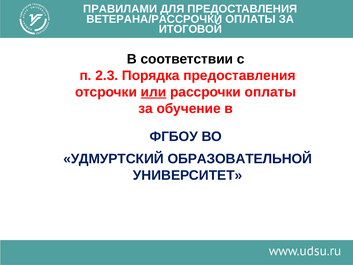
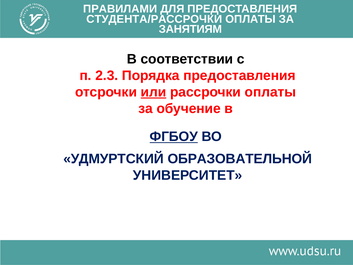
ВЕТЕРАНА/РАССРОЧКИ: ВЕТЕРАНА/РАССРОЧКИ -> СТУДЕНТА/РАССРОЧКИ (154, 19)
ИТОГОВОЙ: ИТОГОВОЙ -> ЗАНЯТИЯМ (190, 29)
ФГБОУ underline: none -> present (174, 137)
